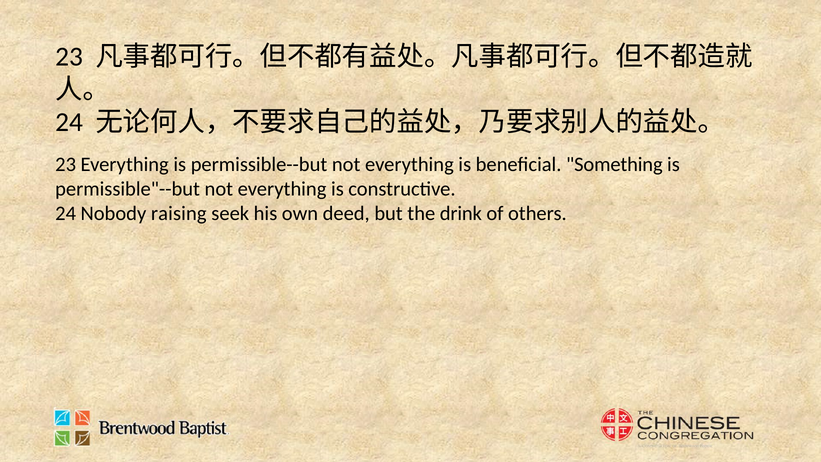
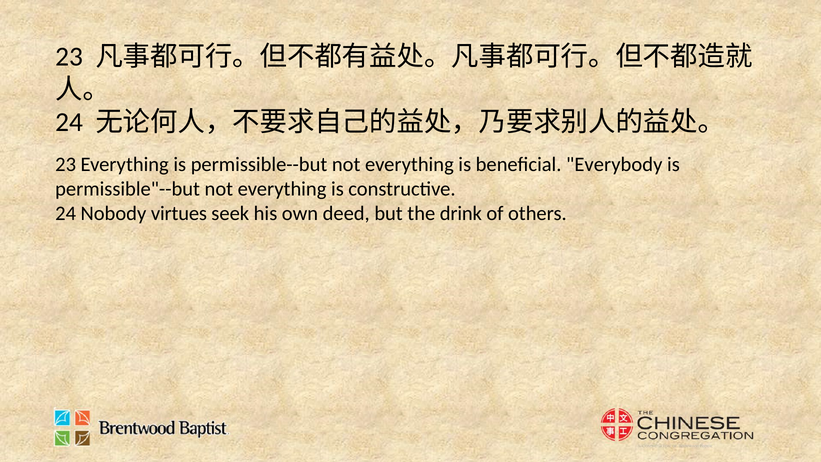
Something: Something -> Everybody (614, 164)
raising: raising -> virtues (179, 214)
